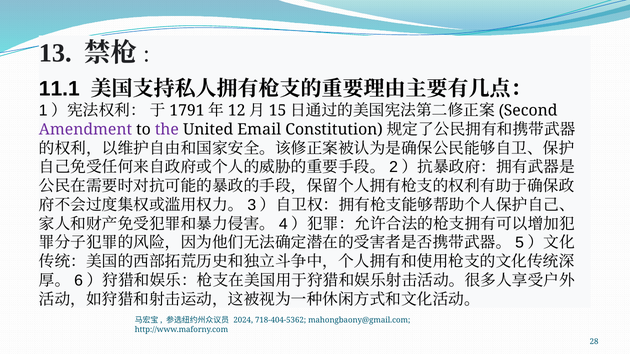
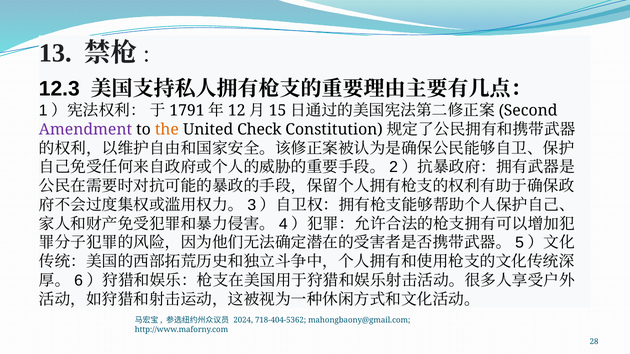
11.1: 11.1 -> 12.3 (59, 89)
the colour: purple -> orange (167, 130)
Email: Email -> Check (259, 130)
